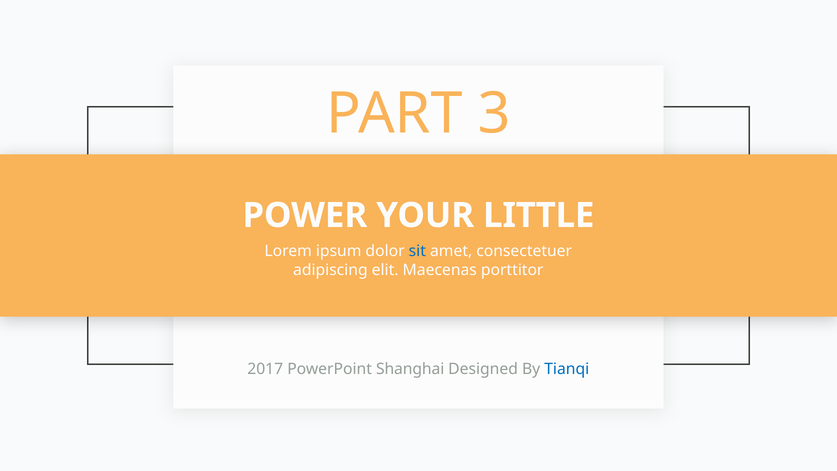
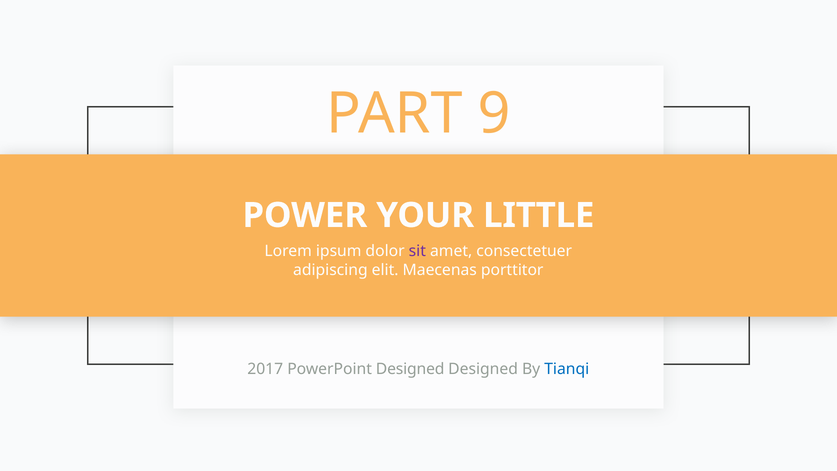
3: 3 -> 9 (494, 113)
sit colour: blue -> purple (417, 251)
PowerPoint Shanghai: Shanghai -> Designed (410, 369)
